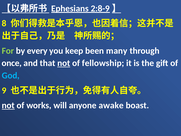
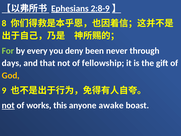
keep: keep -> deny (74, 51)
many: many -> never (117, 51)
once: once -> days (12, 63)
not underline: present -> none (64, 63)
God colour: light blue -> yellow (11, 75)
will: will -> this (60, 105)
